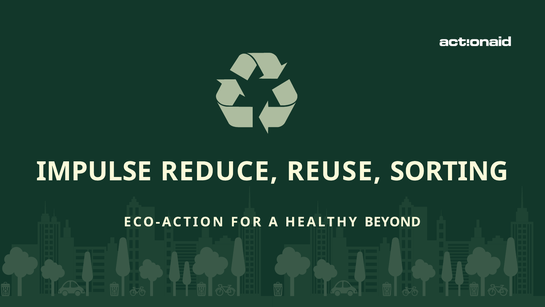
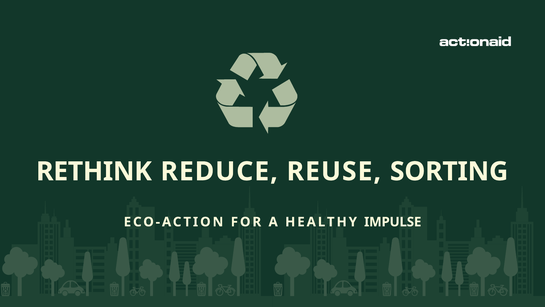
IMPULSE: IMPULSE -> RETHINK (94, 171)
BEYOND: BEYOND -> IMPULSE (393, 222)
